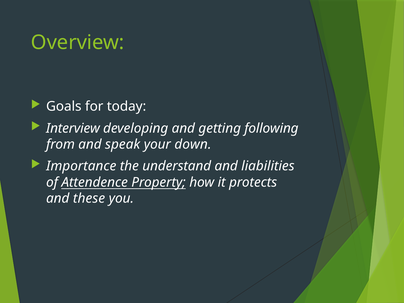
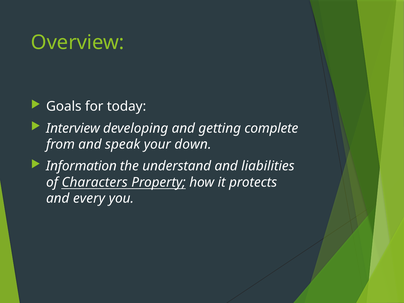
following: following -> complete (271, 128)
Importance: Importance -> Information (81, 166)
Attendence: Attendence -> Characters (95, 182)
these: these -> every (89, 199)
